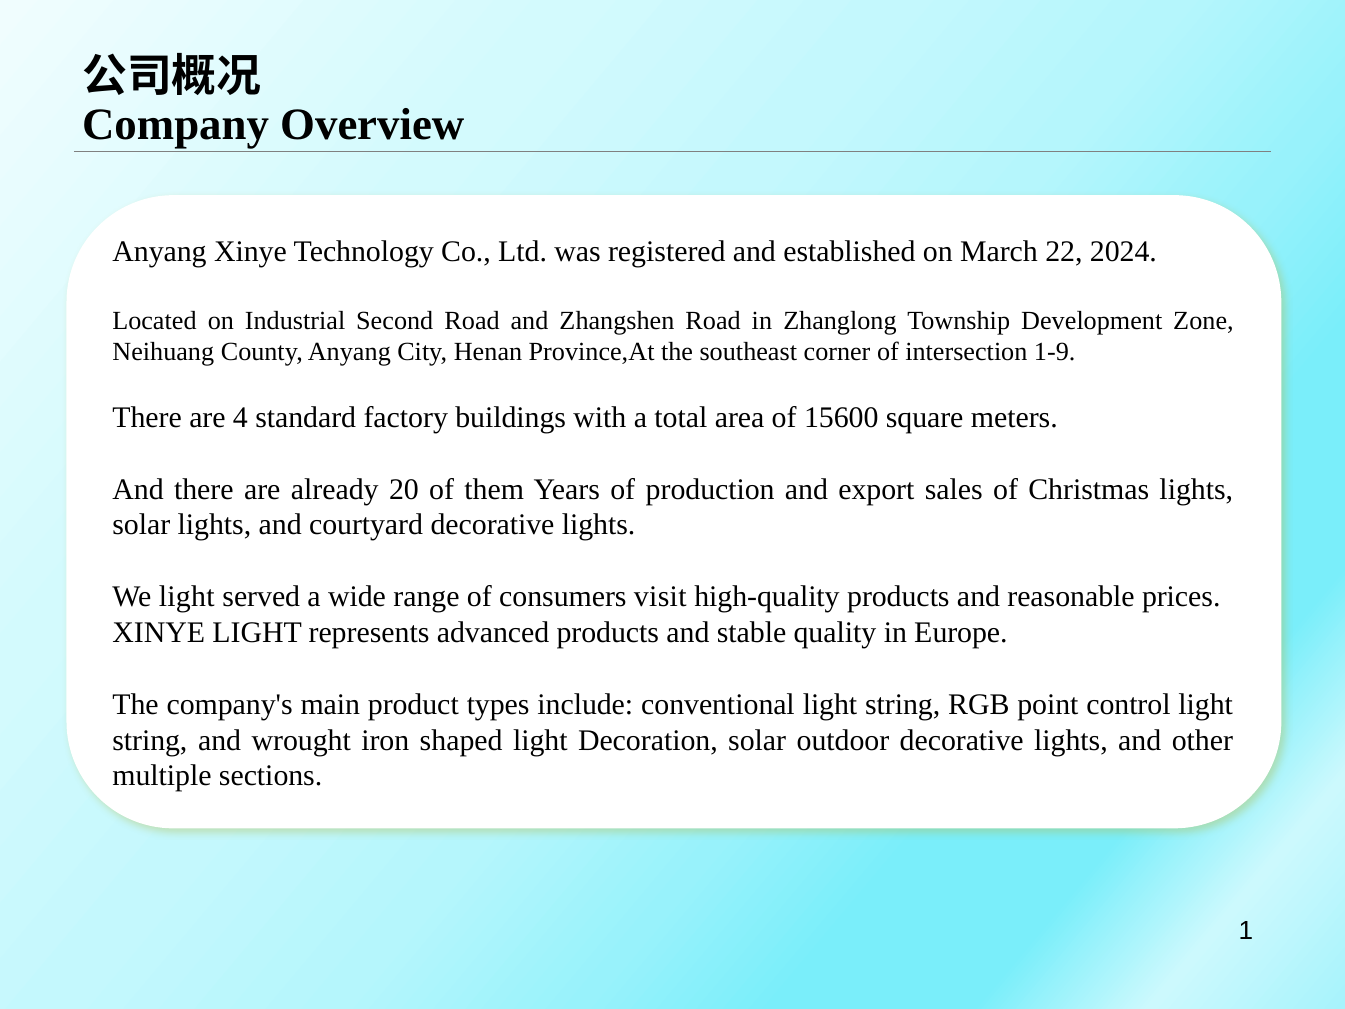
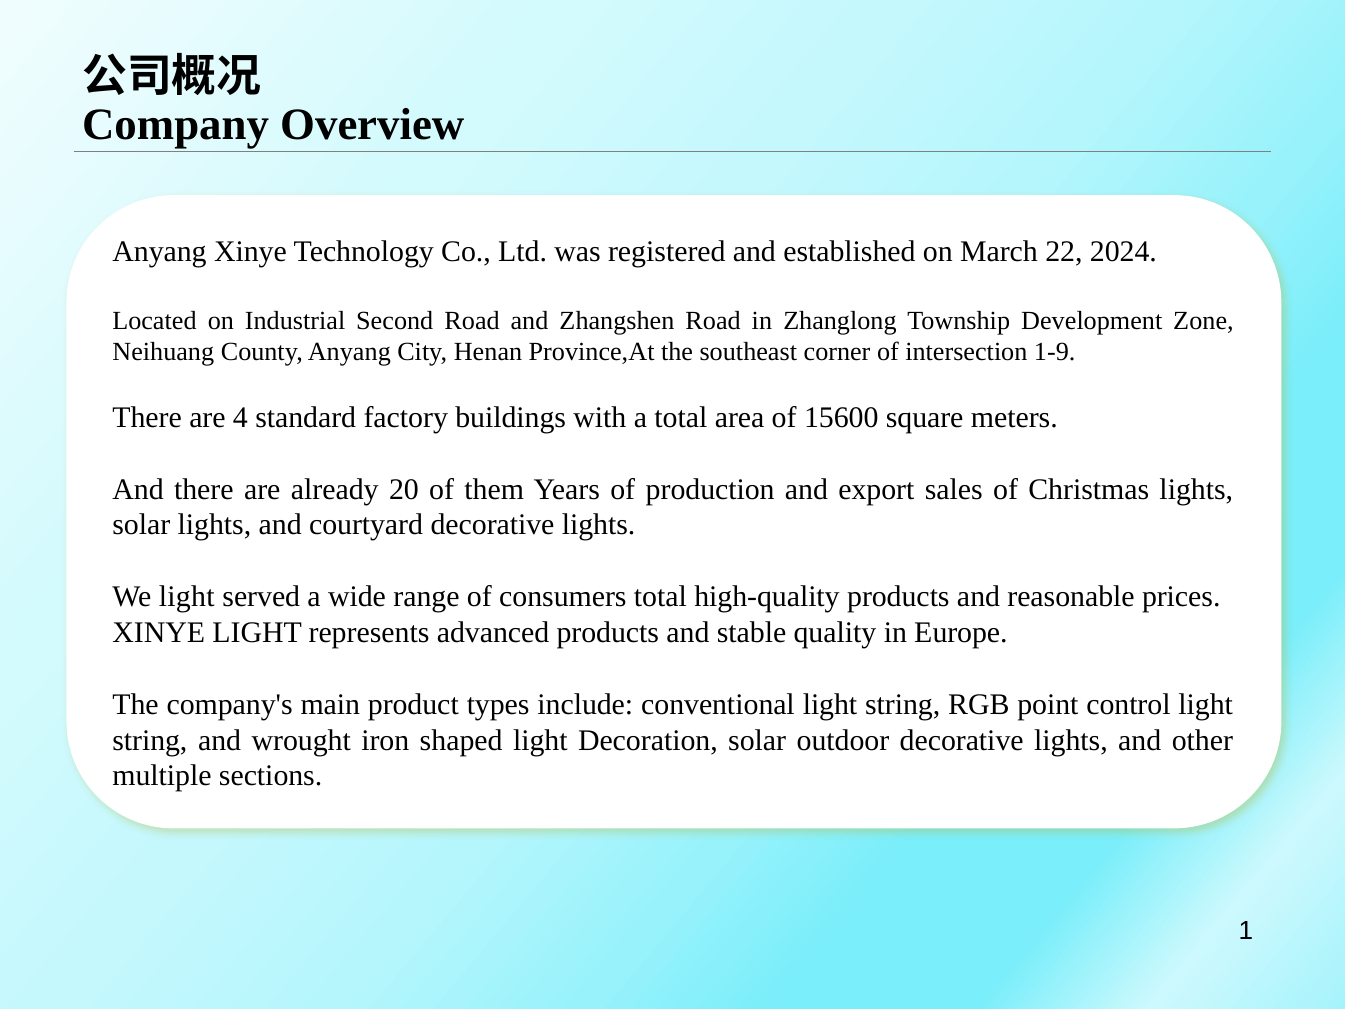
consumers visit: visit -> total (660, 597)
